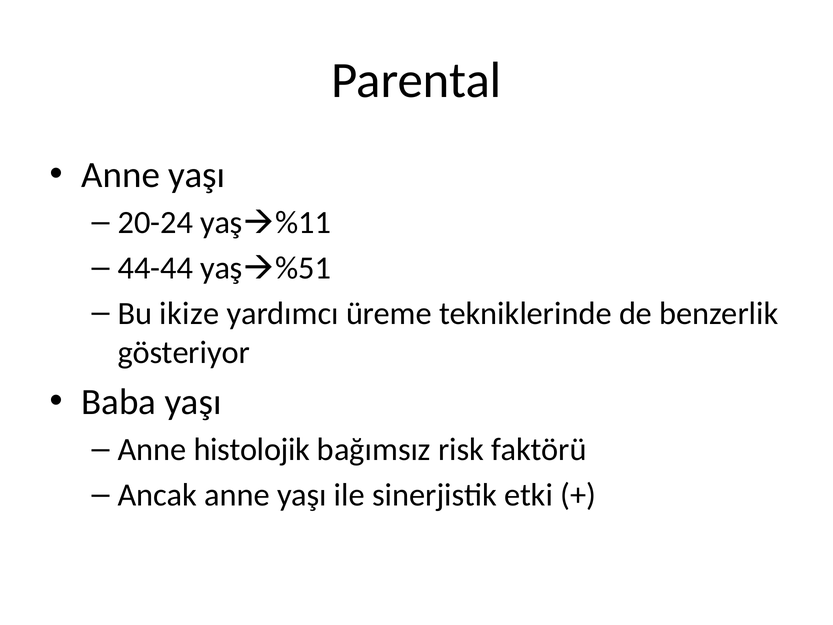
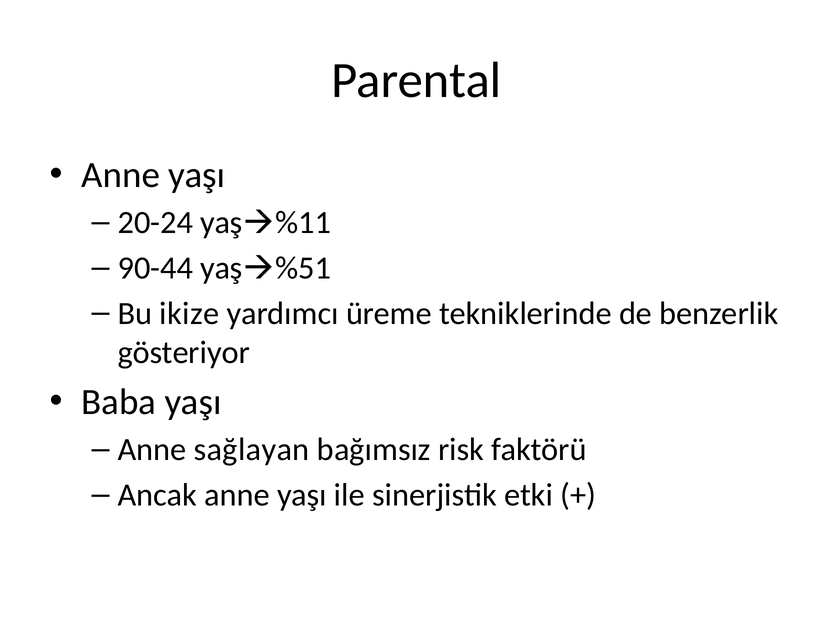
44-44: 44-44 -> 90-44 (155, 268)
histolojik: histolojik -> sağlayan (252, 449)
